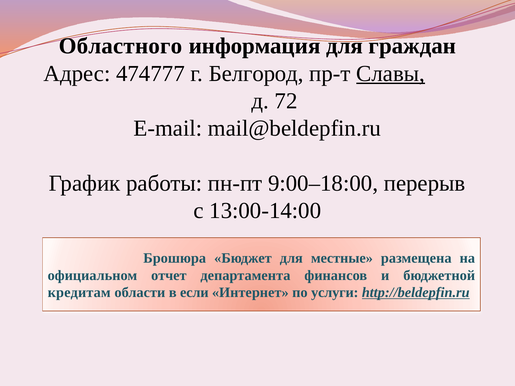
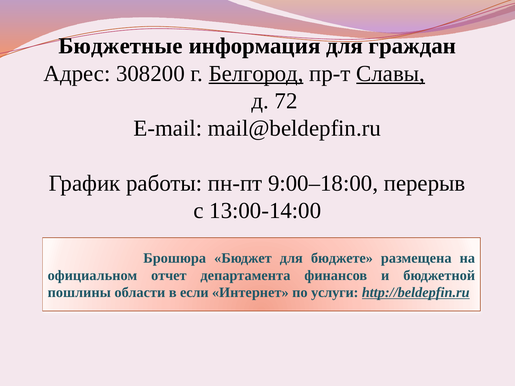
Областного: Областного -> Бюджетные (121, 46)
474777: 474777 -> 308200 (150, 74)
Белгород underline: none -> present (256, 74)
местные: местные -> бюджете (342, 258)
кредитам: кредитам -> пошлины (79, 293)
